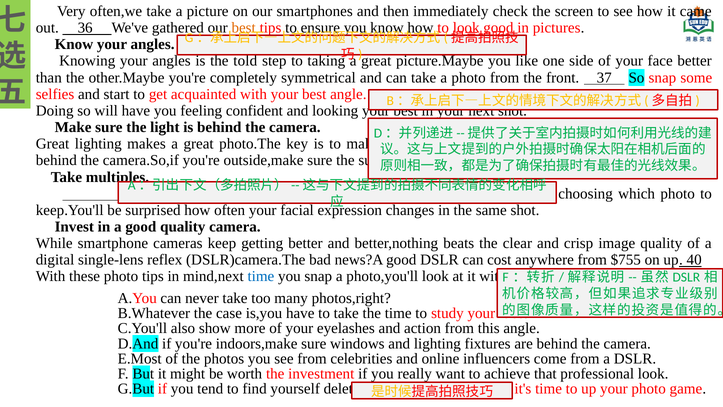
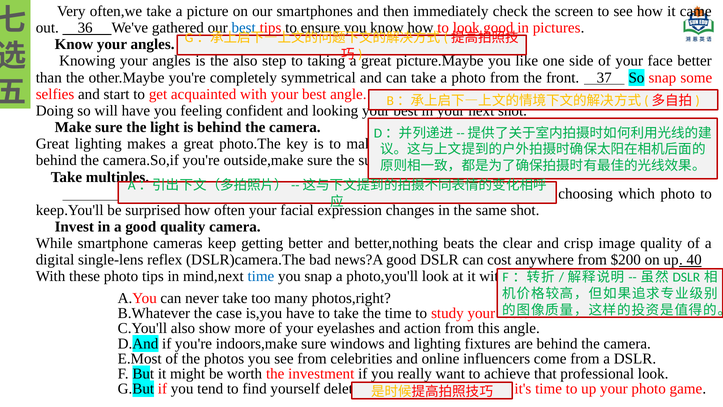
best colour: orange -> blue (244, 28)
the told: told -> also (245, 61)
$755: $755 -> $200 (626, 260)
